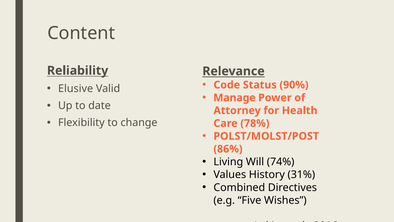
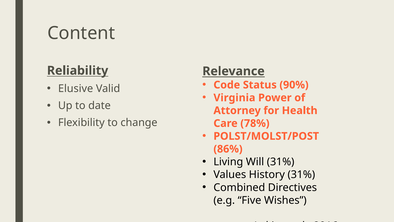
Manage: Manage -> Virginia (234, 98)
Will 74%: 74% -> 31% (281, 162)
